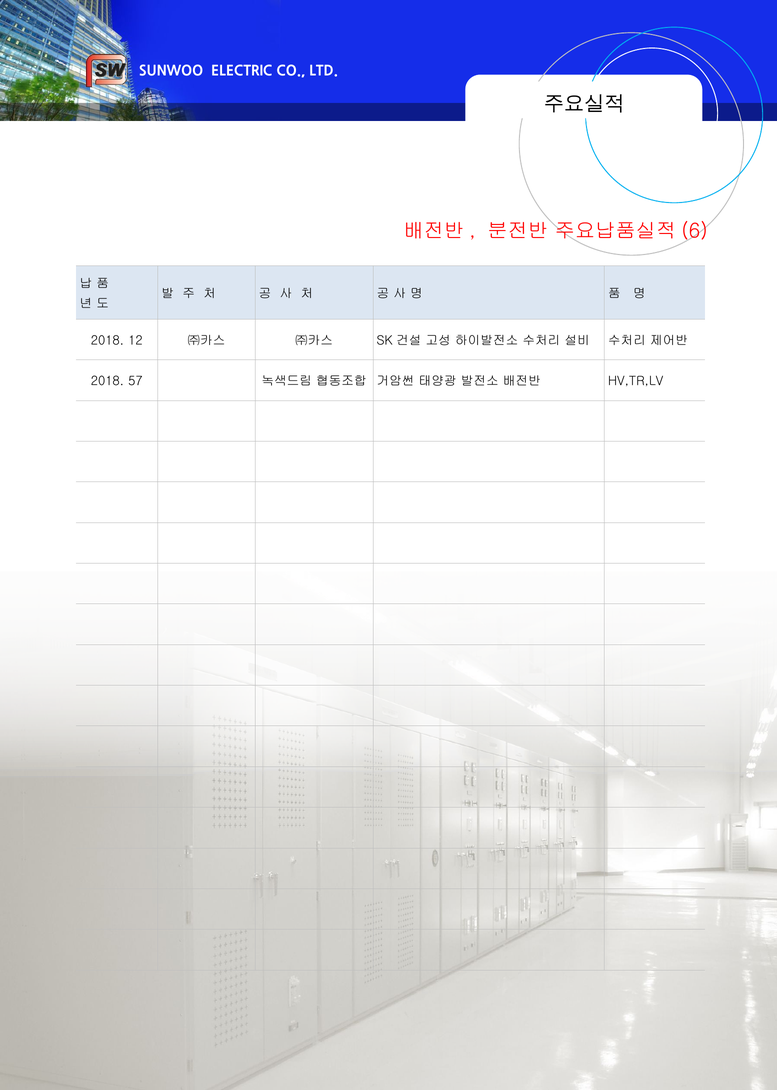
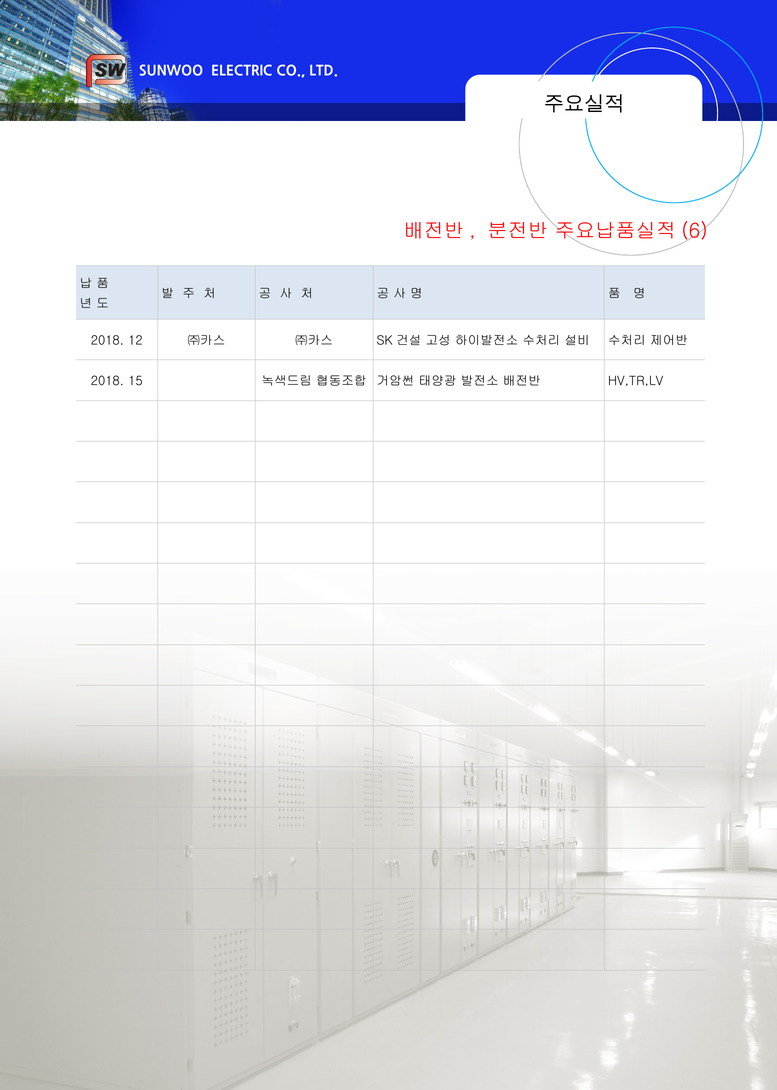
57: 57 -> 15 (135, 381)
